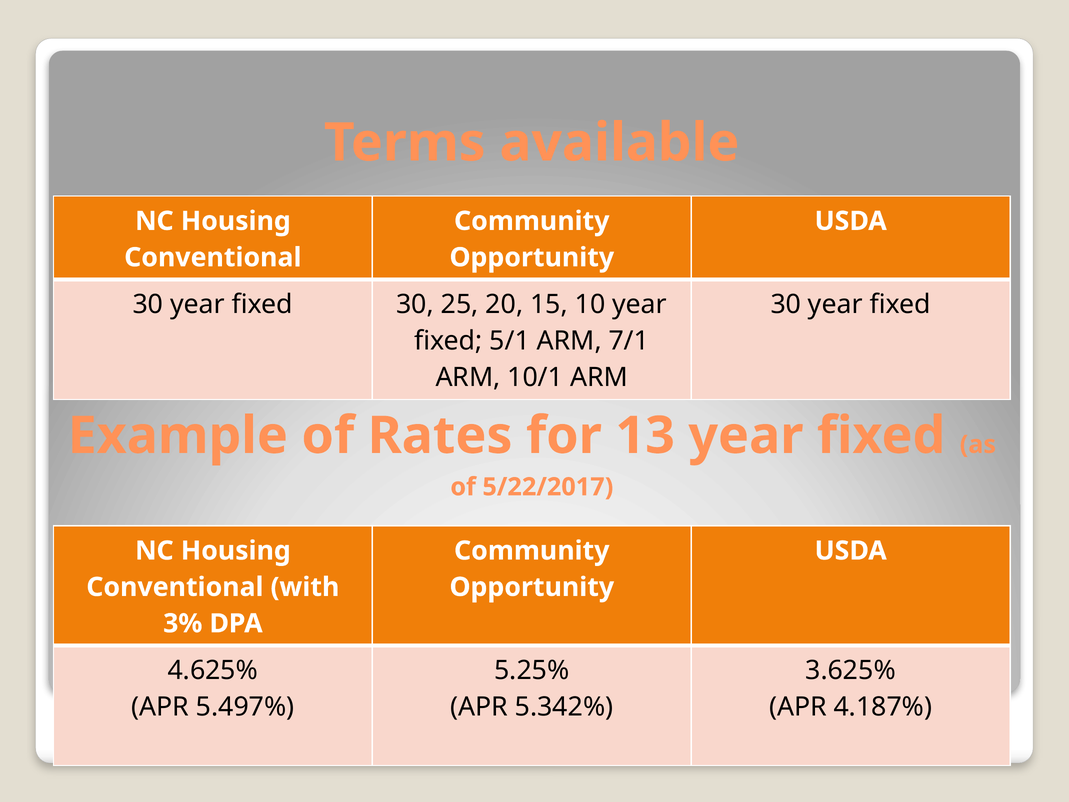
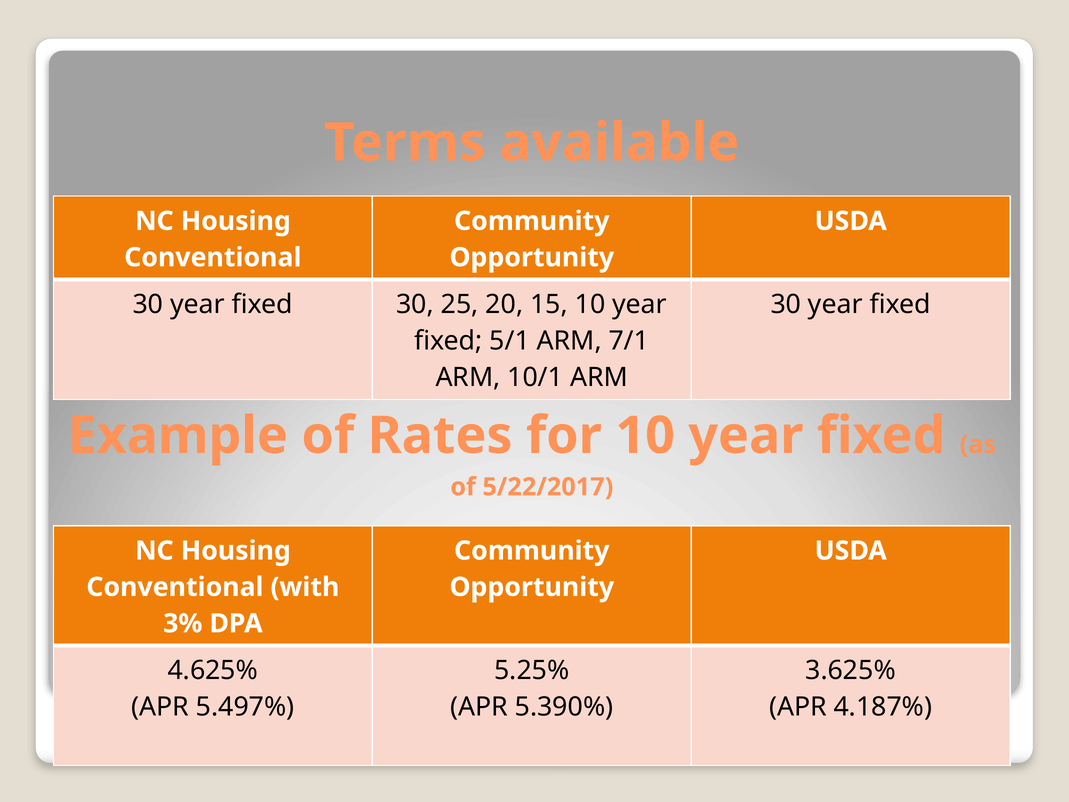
for 13: 13 -> 10 (645, 436)
5.342%: 5.342% -> 5.390% (564, 707)
